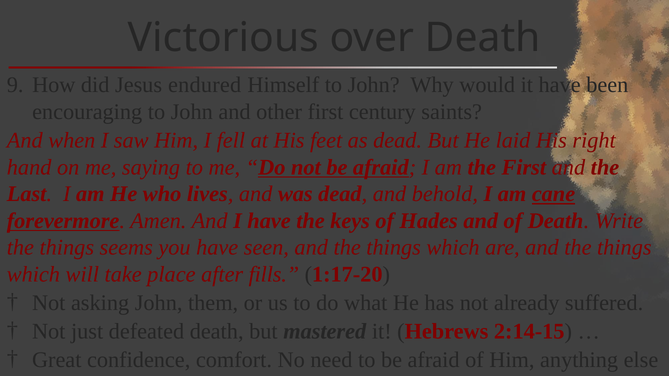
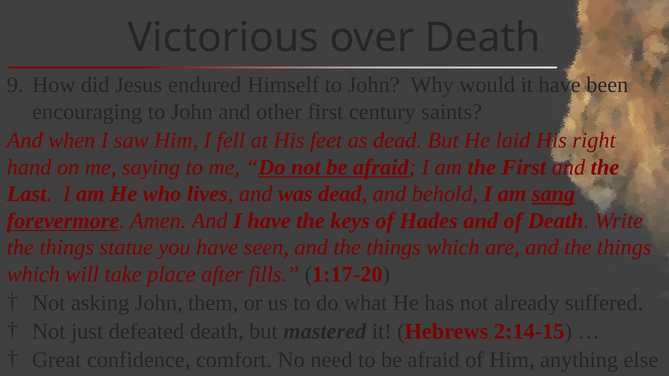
cane: cane -> sang (554, 194)
seems: seems -> statue (126, 248)
